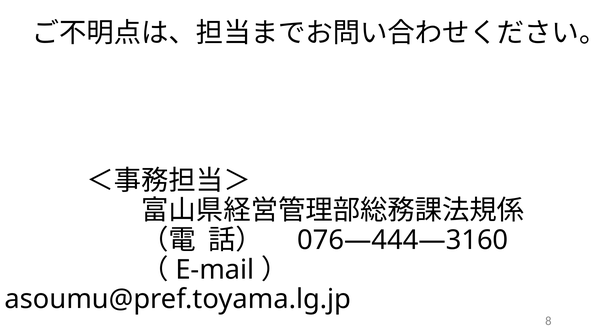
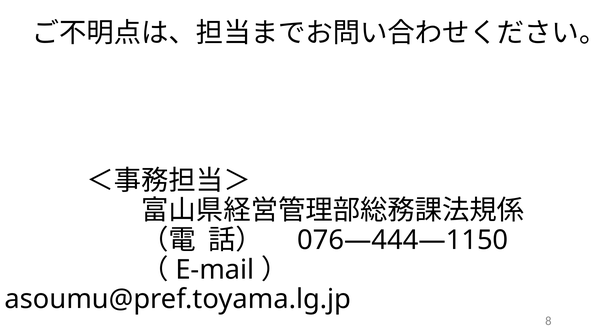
076―444―3160: 076―444―3160 -> 076―444―1150 (403, 240)
